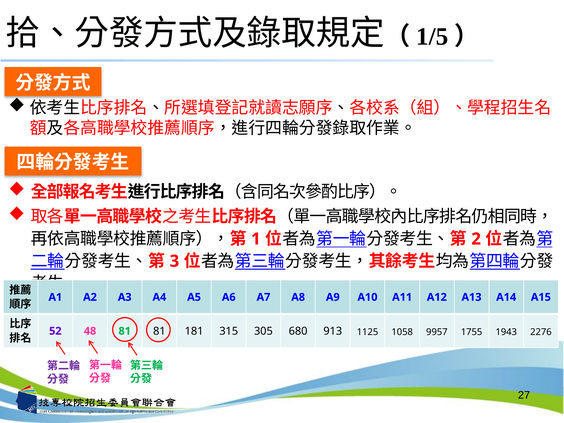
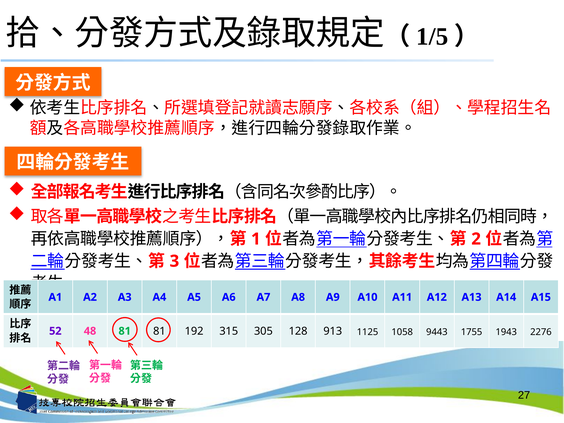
181: 181 -> 192 (194, 331)
680: 680 -> 128 (298, 331)
9957: 9957 -> 9443 (437, 332)
